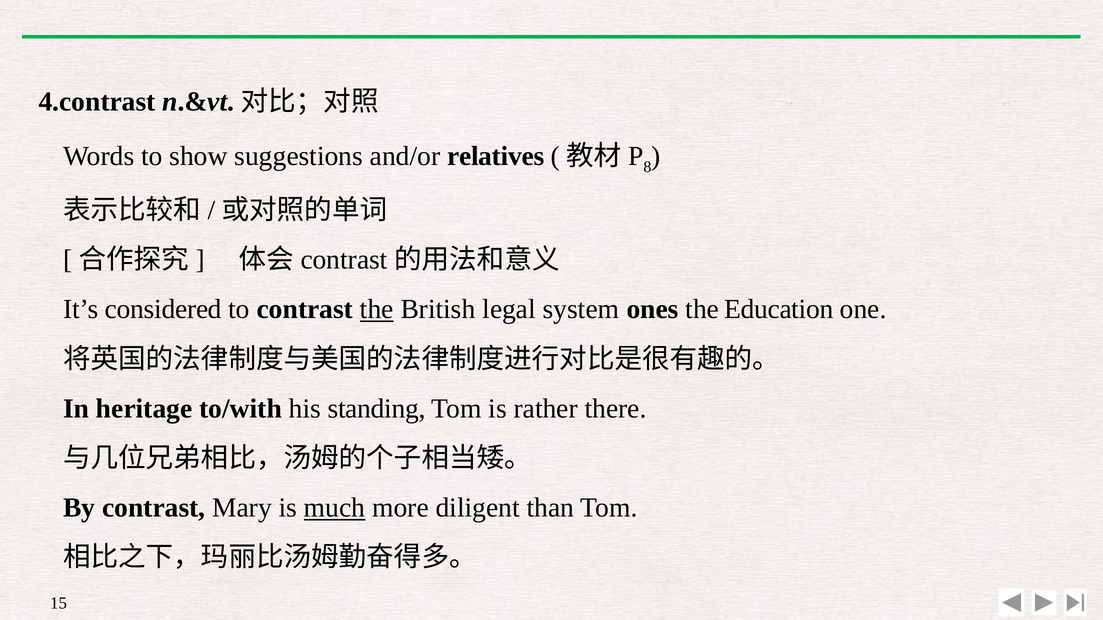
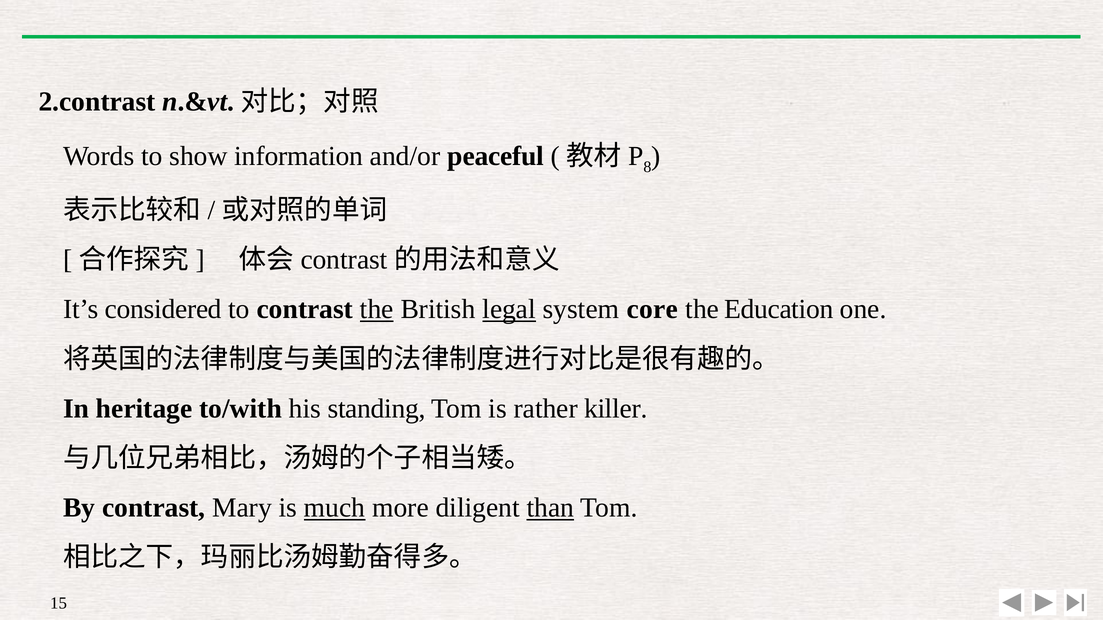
4.contrast: 4.contrast -> 2.contrast (97, 102)
suggestions: suggestions -> information (299, 156)
relatives: relatives -> peaceful (496, 156)
legal underline: none -> present (509, 310)
ones: ones -> core (652, 310)
there: there -> killer (616, 409)
than underline: none -> present (550, 508)
